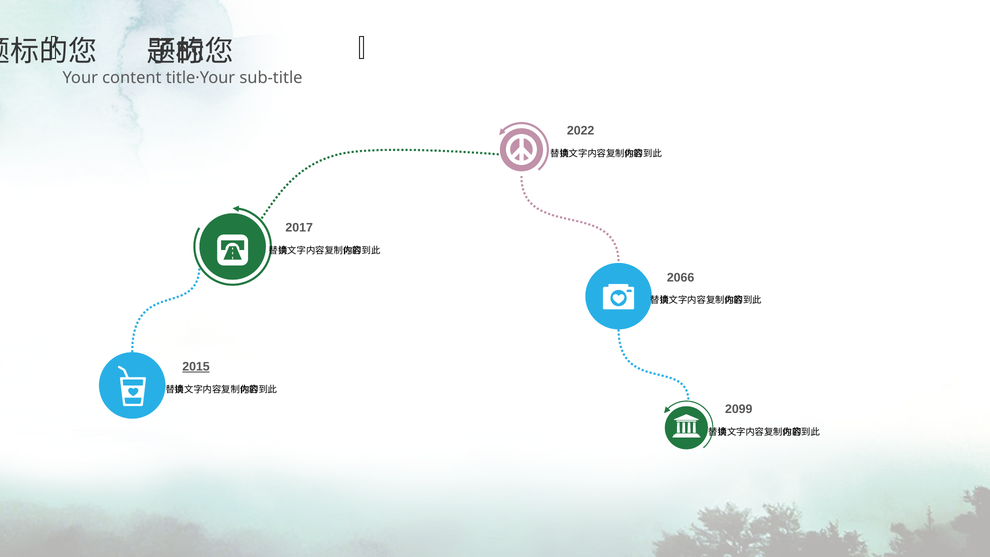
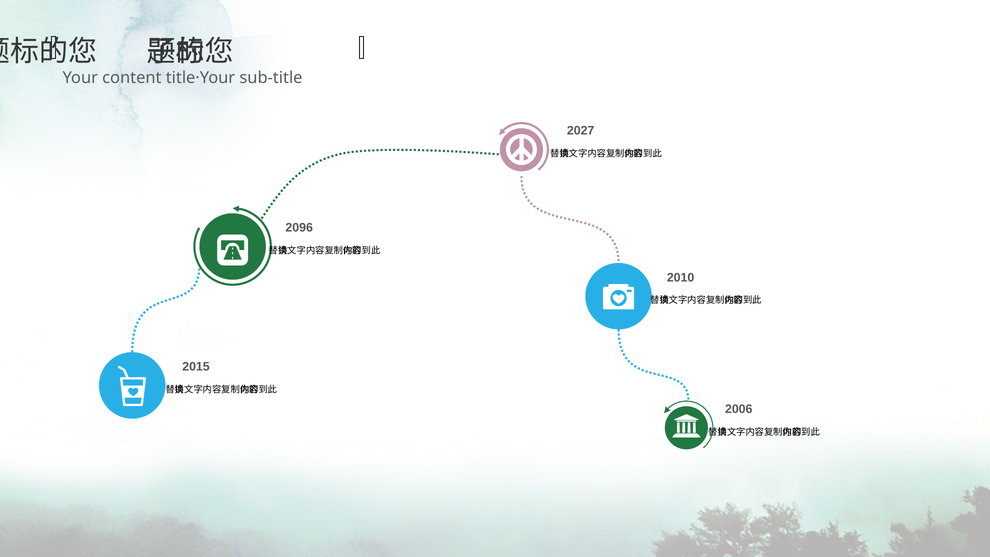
2022: 2022 -> 2027 (581, 131)
2017: 2017 -> 2096 (299, 228)
2066: 2066 -> 2010 (681, 277)
2015 underline: present -> none (196, 367)
2099: 2099 -> 2006 (739, 409)
